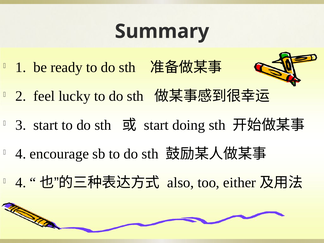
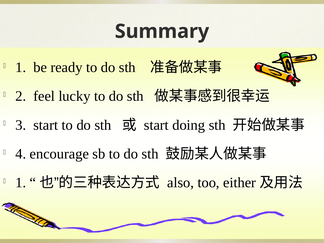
4: 4 -> 1 (21, 183)
